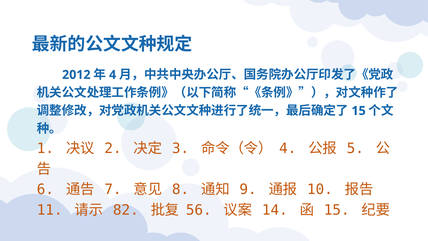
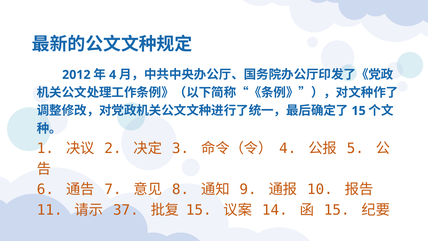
82: 82 -> 37 (126, 210)
56: 56 -> 15 (199, 210)
